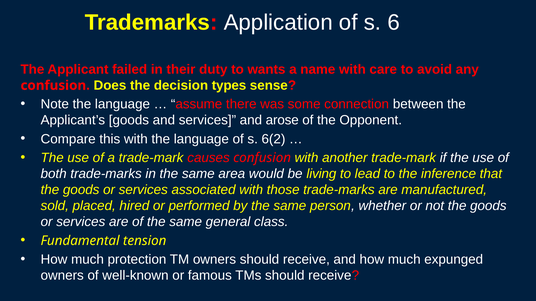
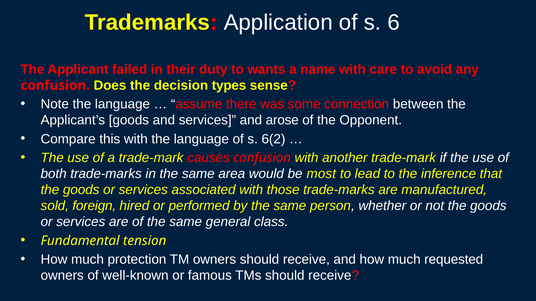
living: living -> most (321, 174)
placed: placed -> foreign (94, 206)
expunged: expunged -> requested (454, 260)
